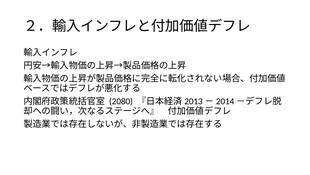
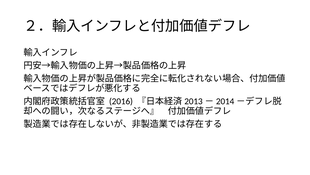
2080: 2080 -> 2016 (121, 101)
